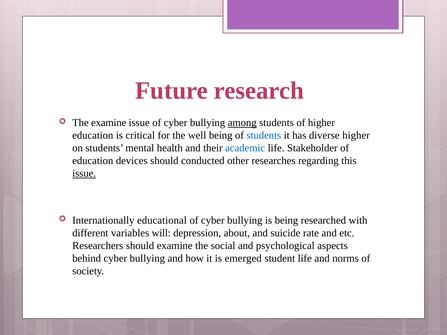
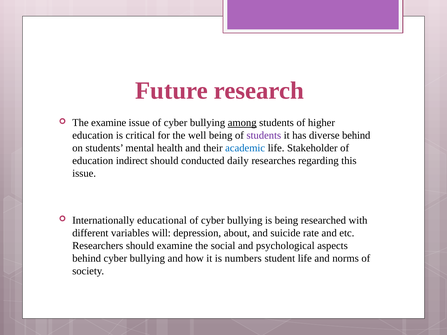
students colour: blue -> purple (264, 136)
diverse higher: higher -> behind (356, 136)
devices: devices -> indirect (132, 161)
other: other -> daily (238, 161)
issue underline: present -> none (84, 174)
emerged: emerged -> numbers (243, 259)
